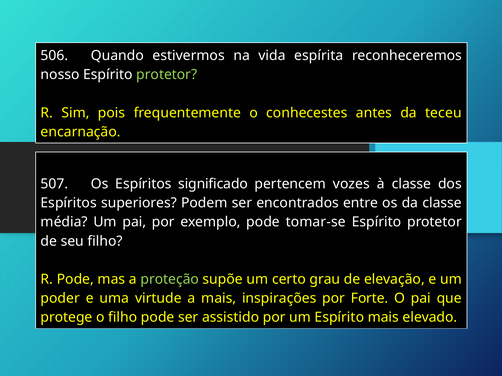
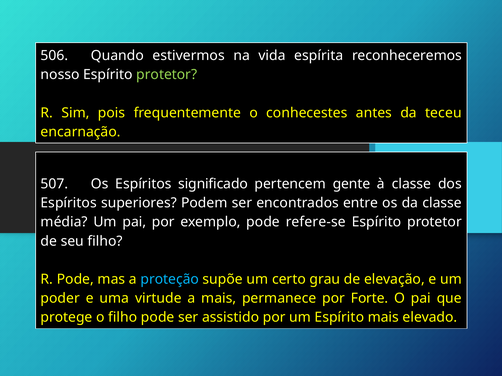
vozes: vozes -> gente (352, 184)
tomar-se: tomar-se -> refere-se (316, 222)
proteção colour: light green -> light blue (170, 280)
inspirações: inspirações -> permanece (279, 299)
